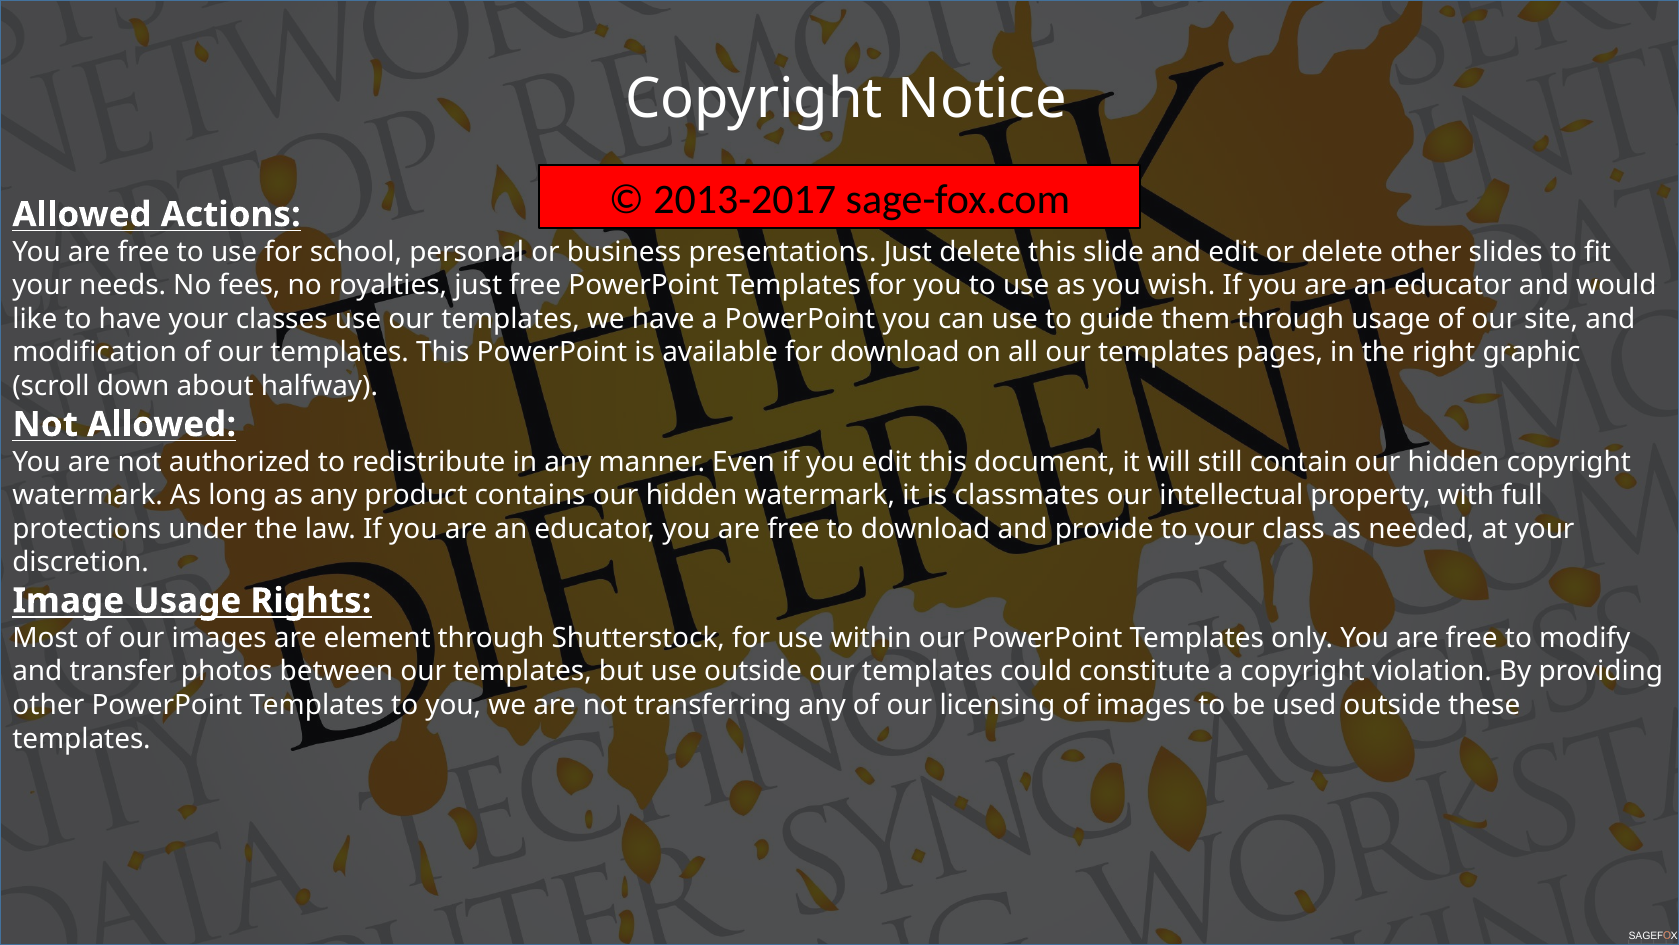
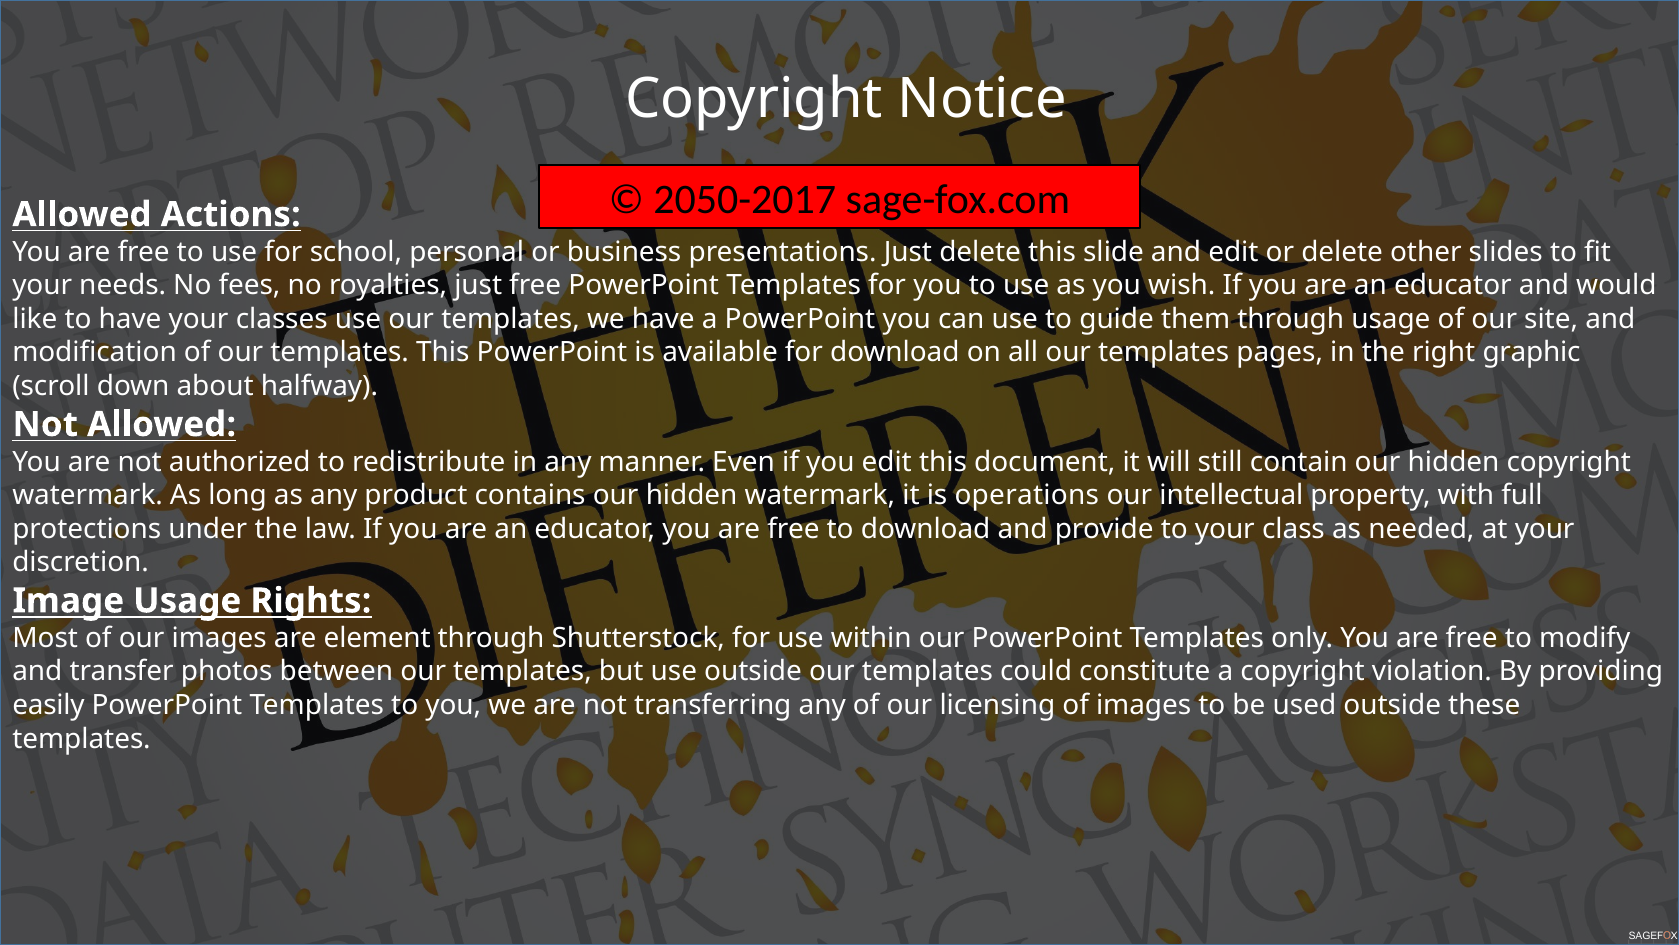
2013-2017: 2013-2017 -> 2050-2017 (745, 199)
classmates: classmates -> operations (1027, 495)
other: other -> easily (49, 705)
